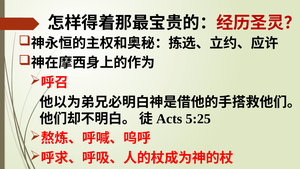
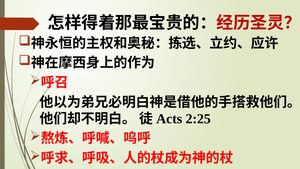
5:25: 5:25 -> 2:25 (198, 119)
